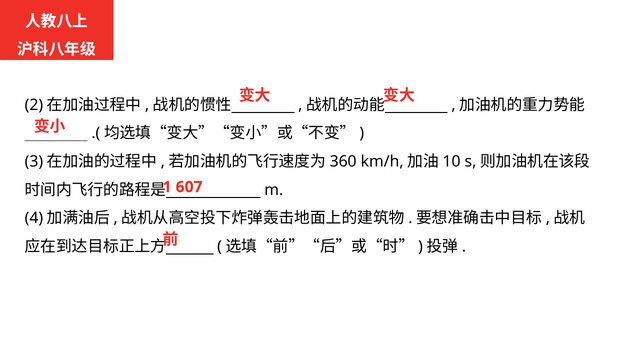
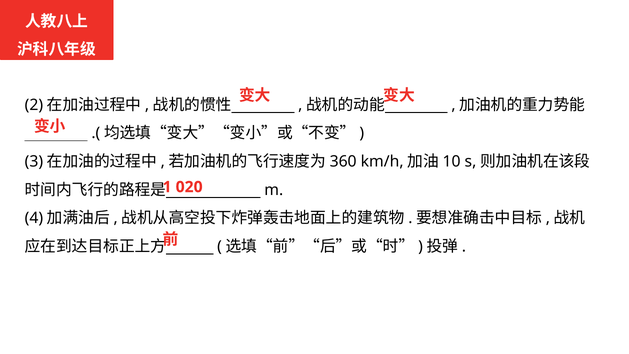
607: 607 -> 020 (189, 187)
